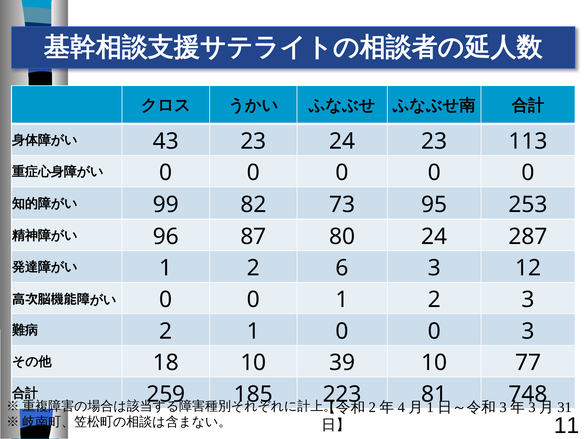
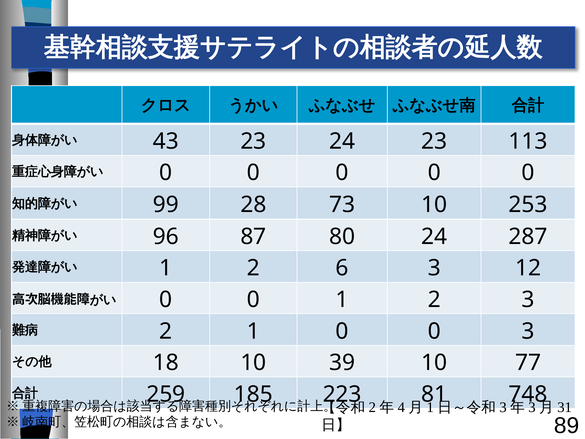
82: 82 -> 28 (253, 205)
73 95: 95 -> 10 (434, 205)
11: 11 -> 89 (567, 426)
